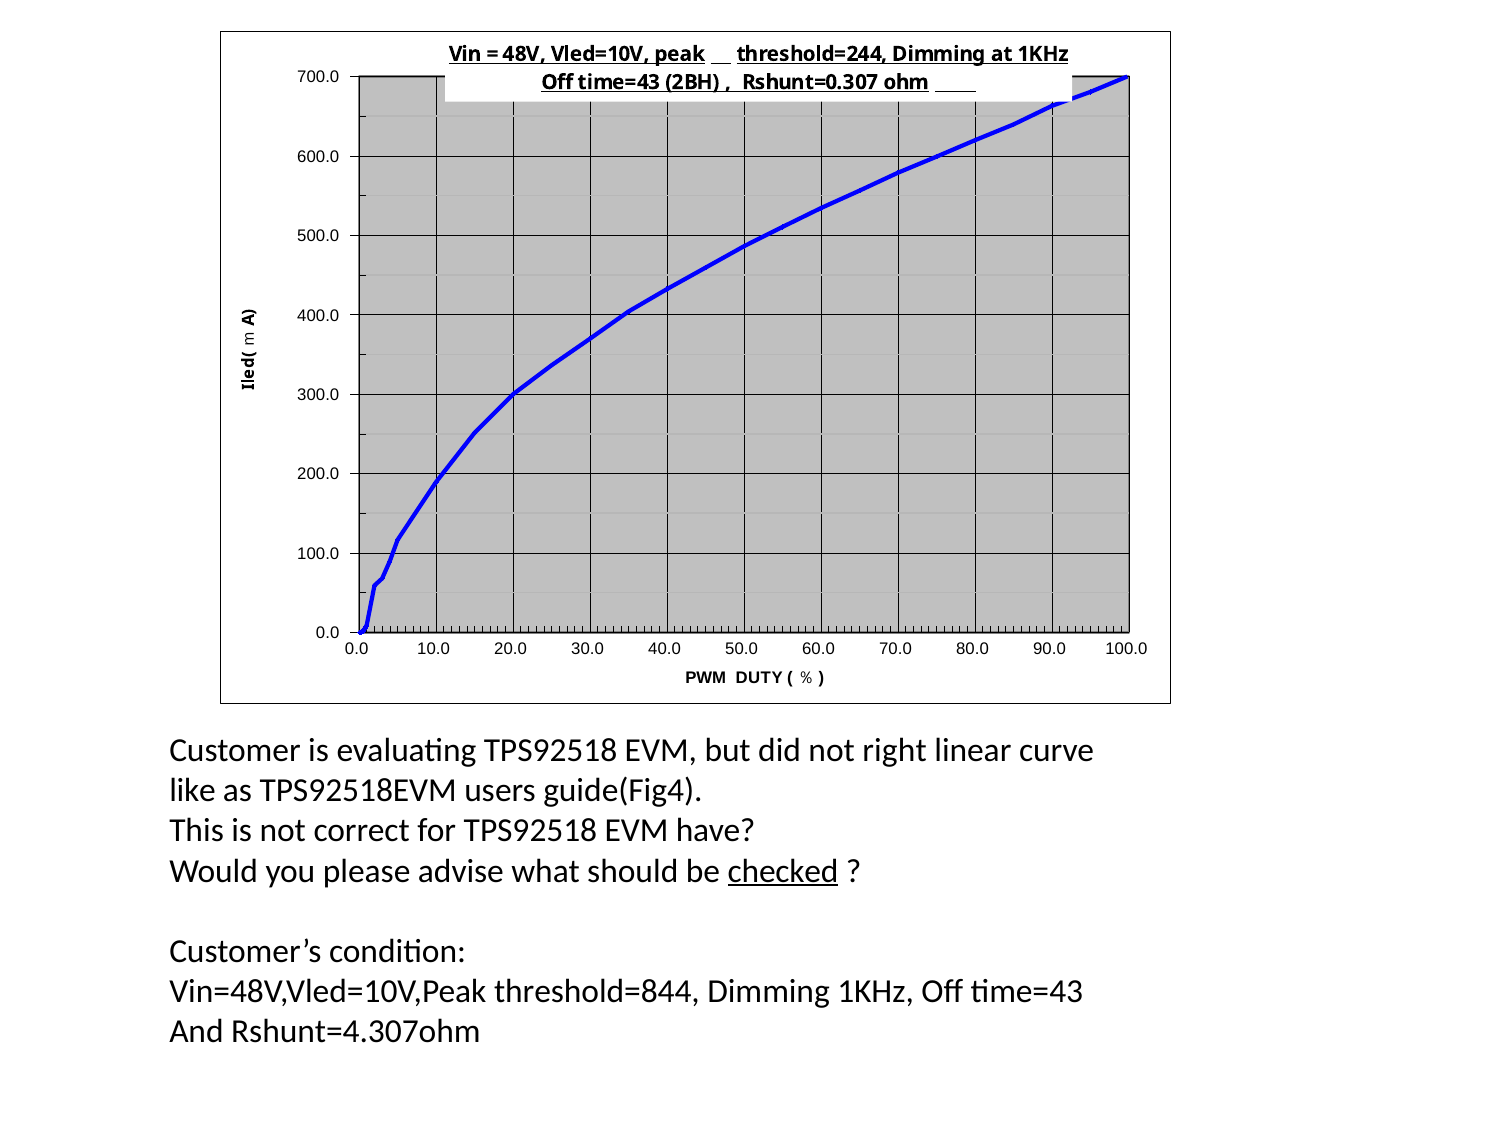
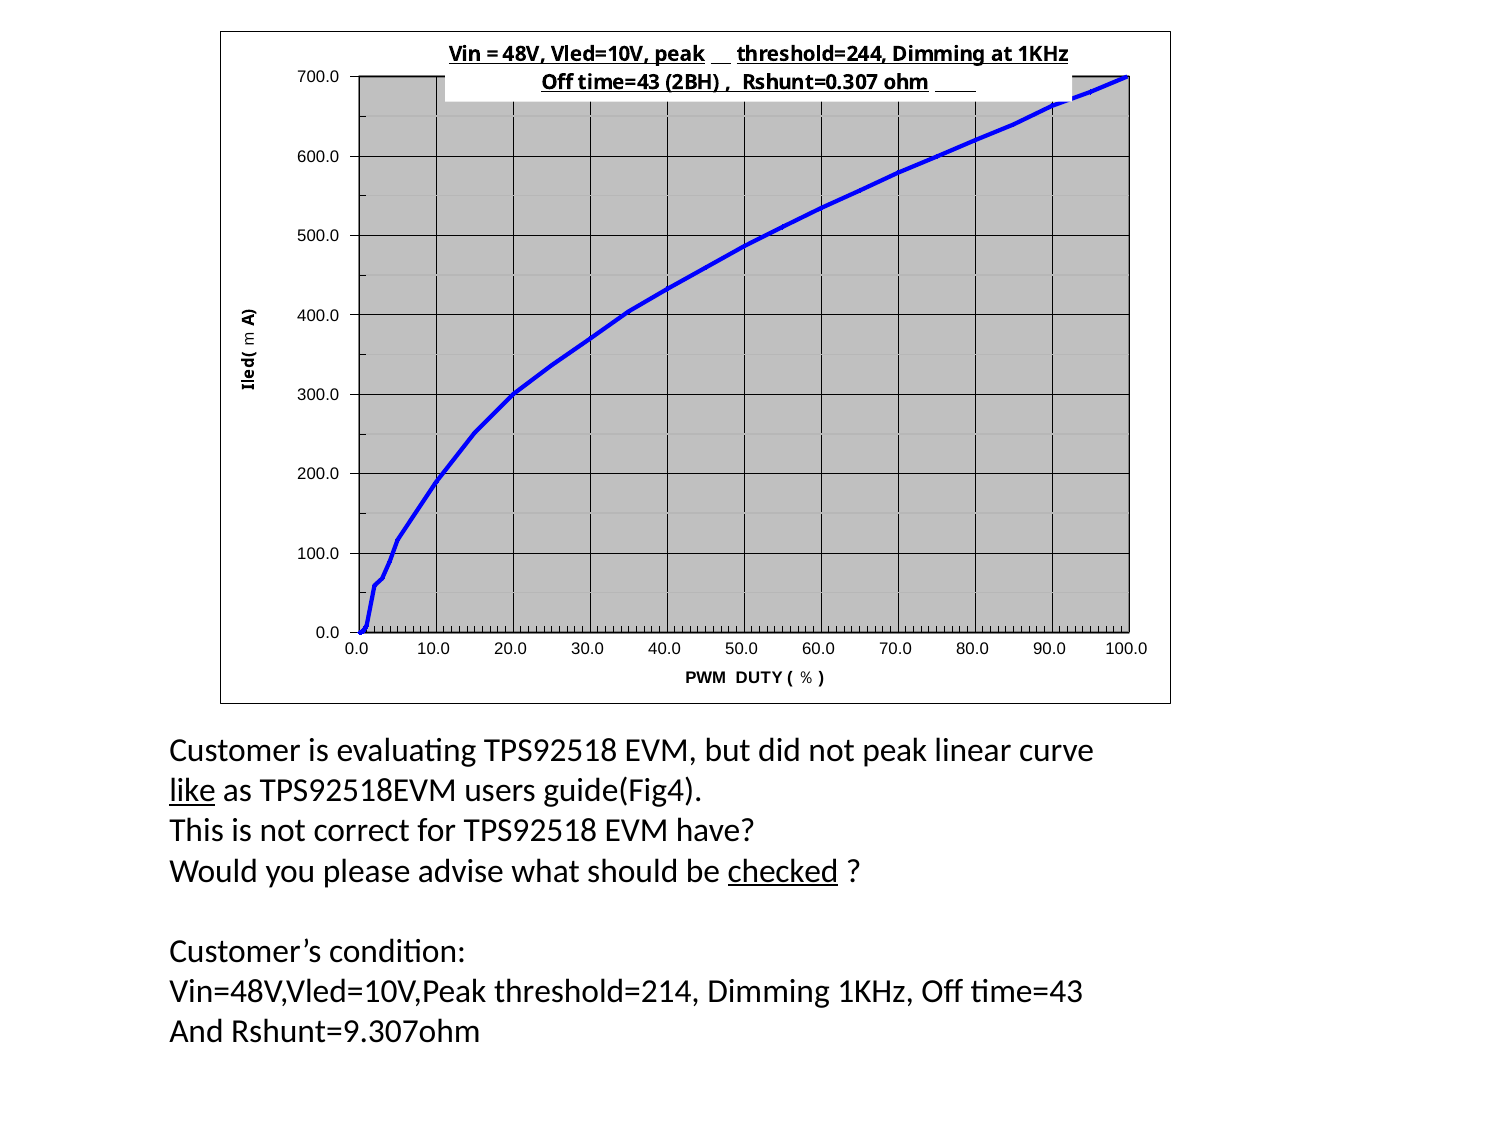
not right: right -> peak (895, 750)
like underline: none -> present (193, 790)
threshold=844: threshold=844 -> threshold=214 (597, 991)
Rshunt=4.307ohm: Rshunt=4.307ohm -> Rshunt=9.307ohm (356, 1032)
